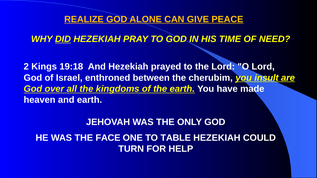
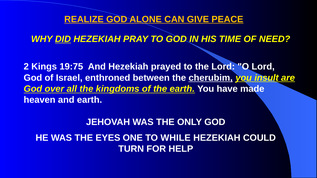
19:18: 19:18 -> 19:75 (71, 67)
cherubim underline: none -> present (211, 78)
FACE: FACE -> EYES (108, 138)
TABLE: TABLE -> WHILE (176, 138)
